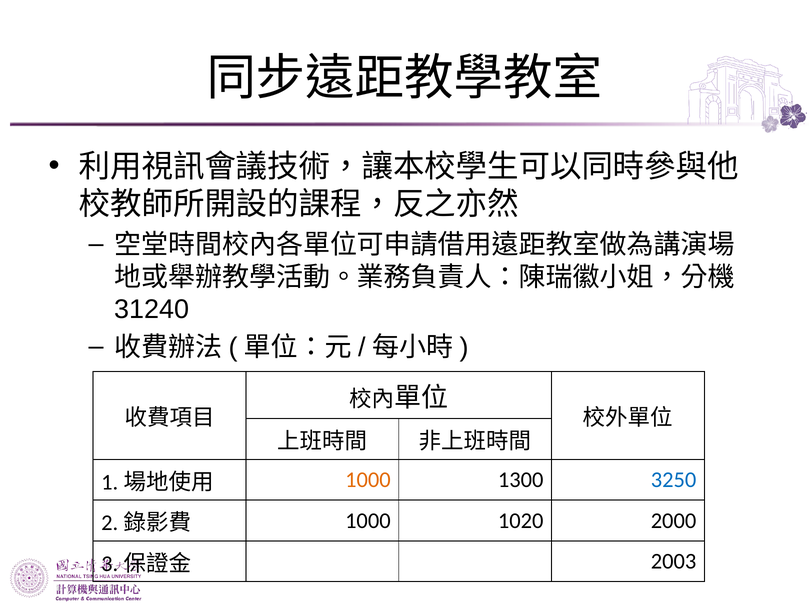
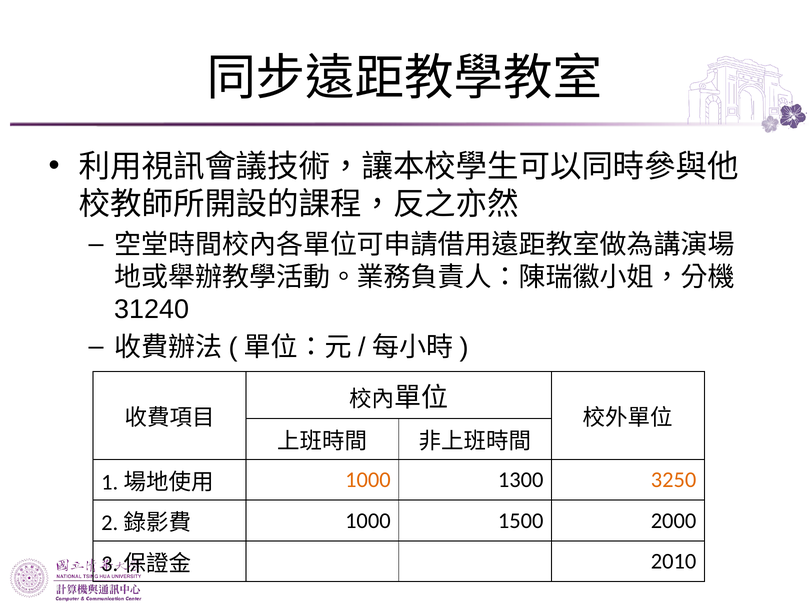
3250 colour: blue -> orange (674, 480)
1020: 1020 -> 1500 (521, 520)
2003: 2003 -> 2010 (674, 561)
